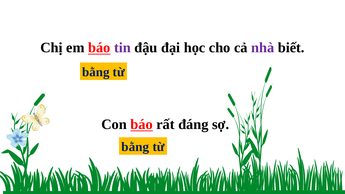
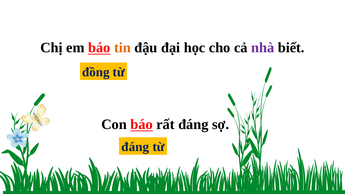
tin colour: purple -> orange (122, 48)
bằng: bằng -> đồng (96, 72)
bằng: bằng -> đáng (135, 147)
